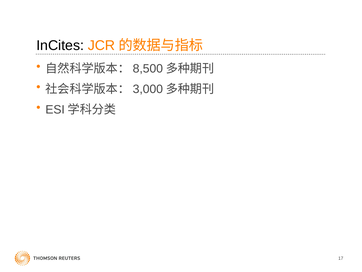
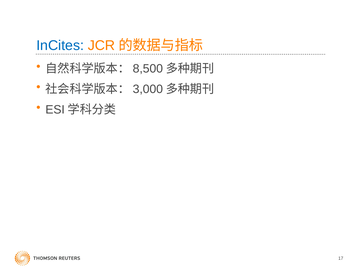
InCites colour: black -> blue (60, 45)
